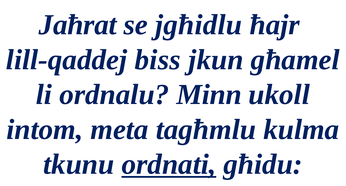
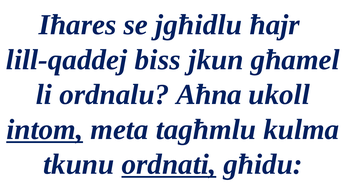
Jaħrat: Jaħrat -> Iħares (78, 25)
Minn: Minn -> Aħna (209, 95)
intom underline: none -> present (45, 130)
